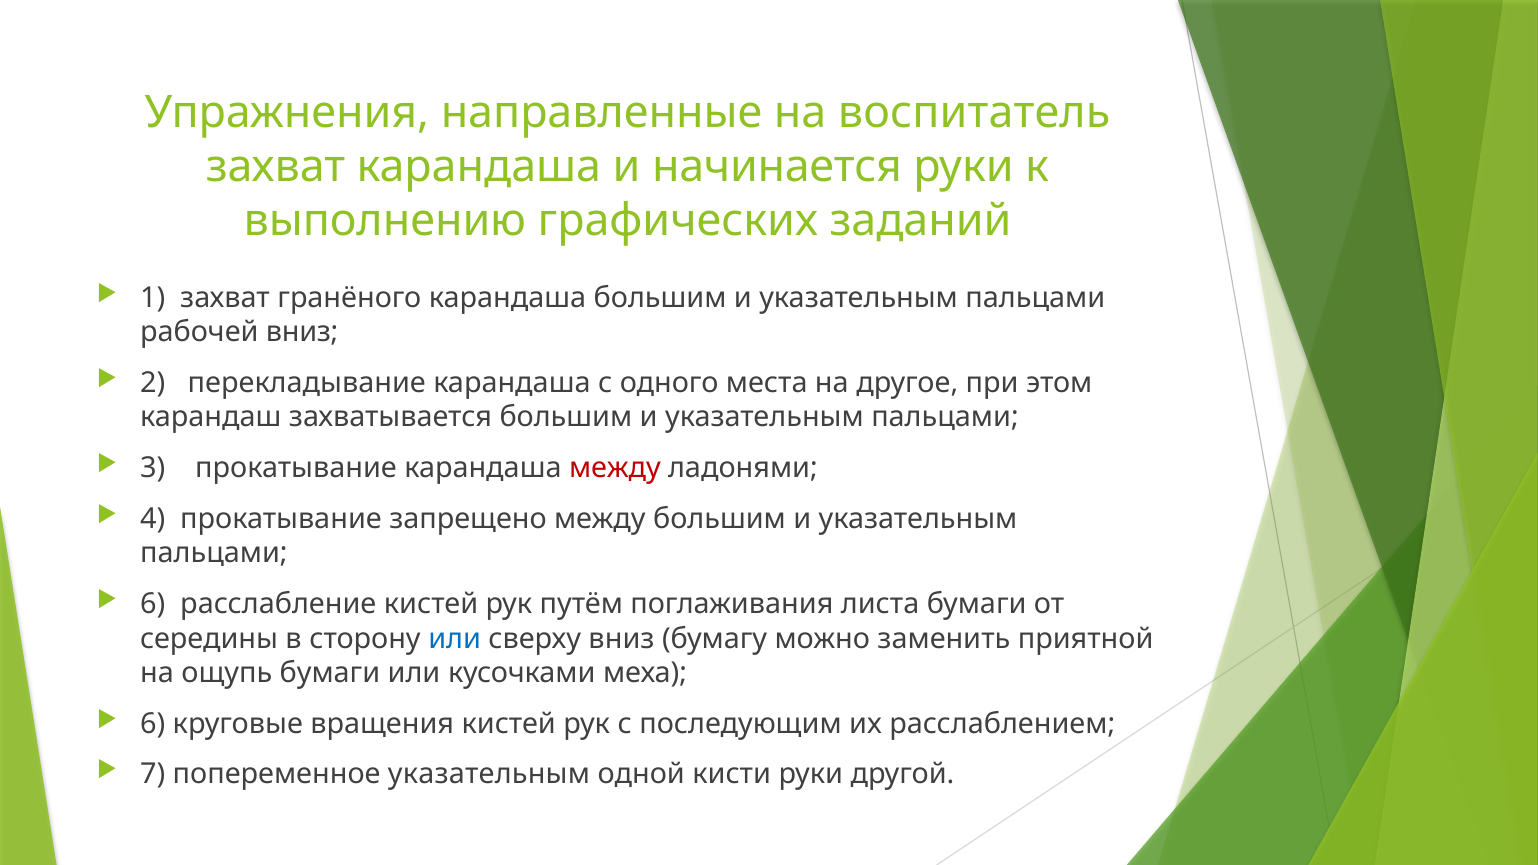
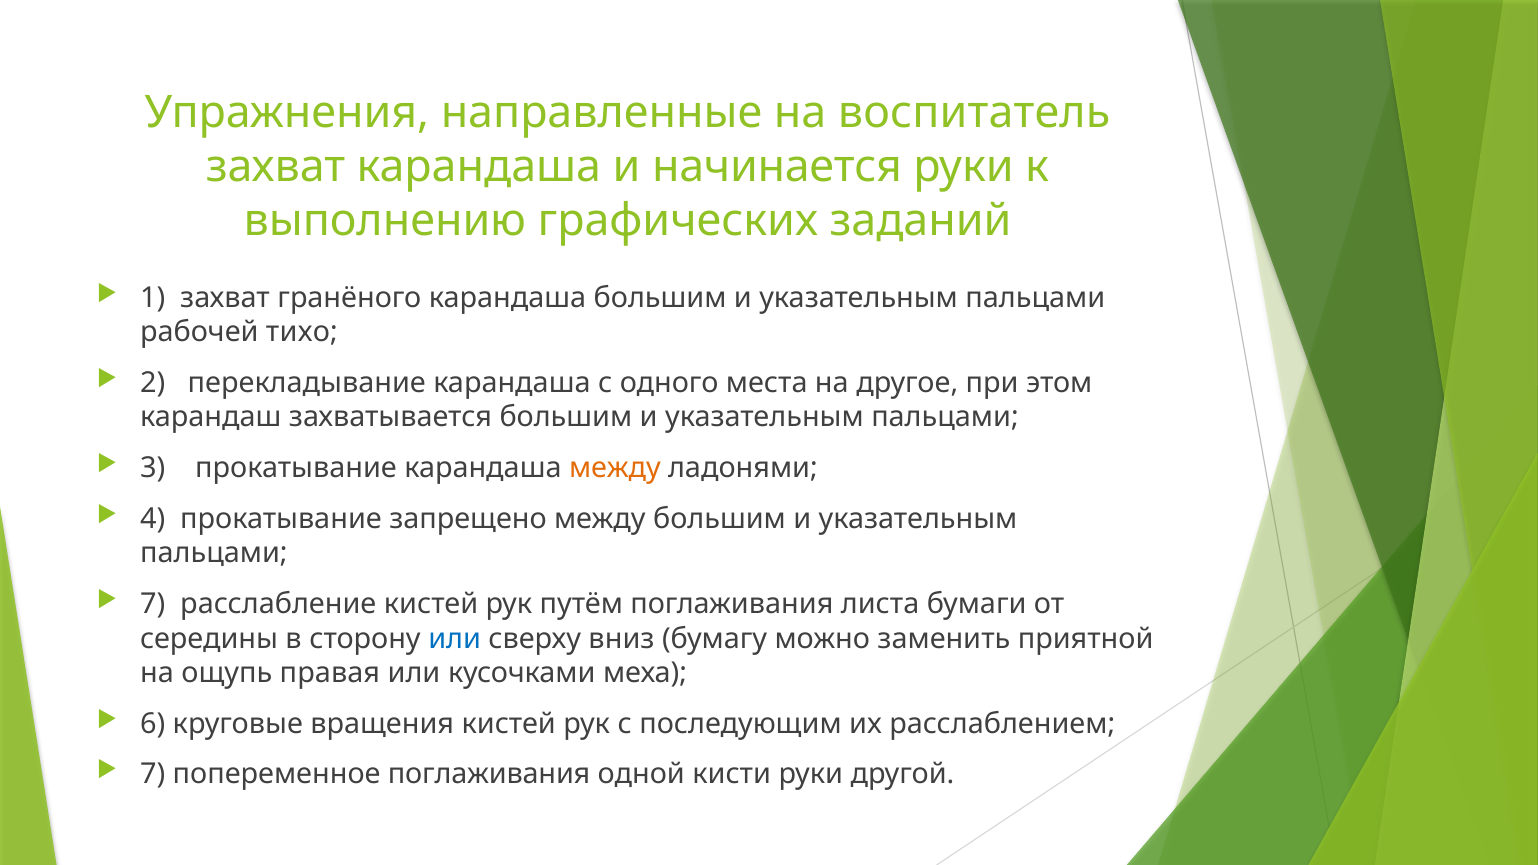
рабочей вниз: вниз -> тихо (302, 332)
между colour: red -> orange (615, 468)
6: 6 -> 7 (153, 604)
ощупь бумаги: бумаги -> правая (330, 673)
попеременное указательным: указательным -> поглаживания (489, 774)
